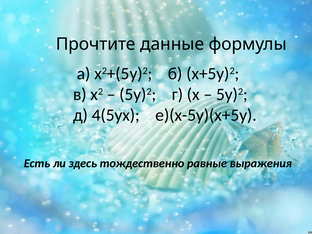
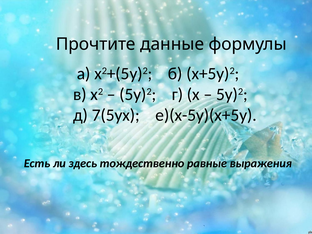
4(5ух: 4(5ух -> 7(5ух (116, 115)
